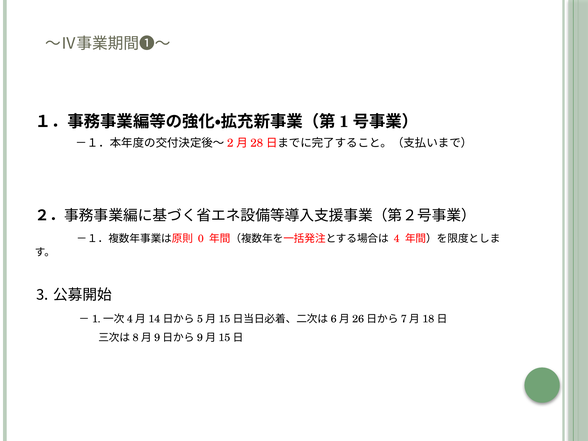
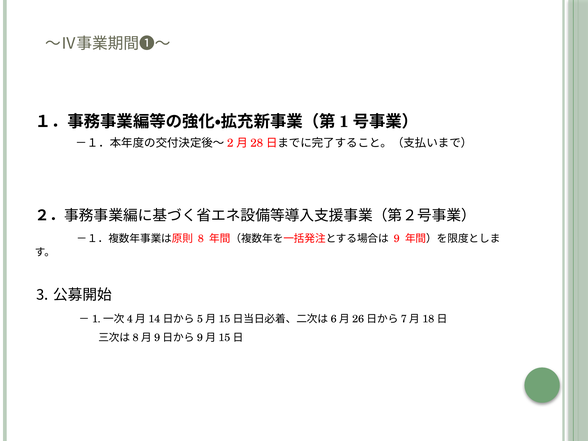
0: 0 -> 8 (201, 239)
4: 4 -> 9 (397, 239)
